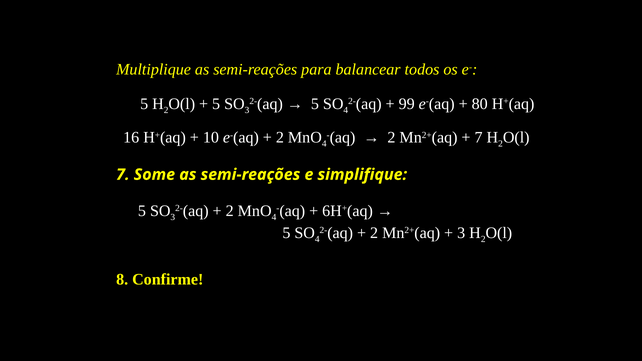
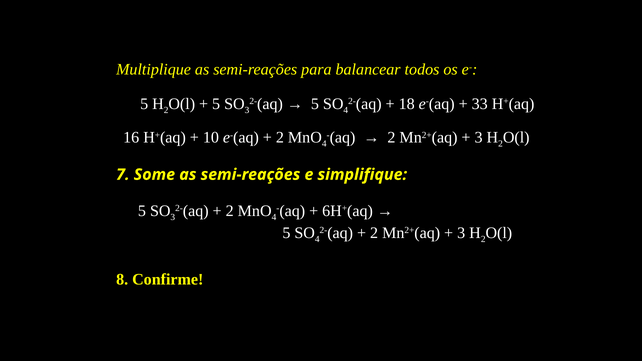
99: 99 -> 18 (407, 104)
80: 80 -> 33 (480, 104)
7: 7 -> 3 (479, 138)
